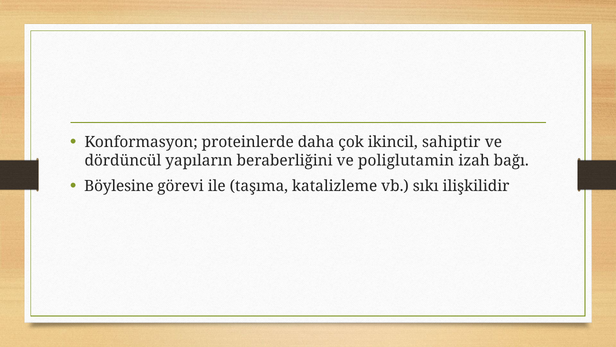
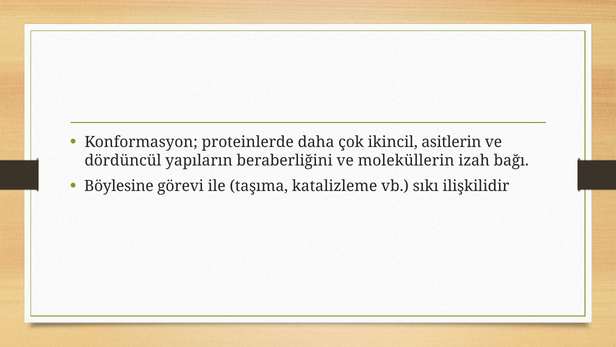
sahiptir: sahiptir -> asitlerin (451, 142)
poliglutamin: poliglutamin -> moleküllerin (406, 160)
